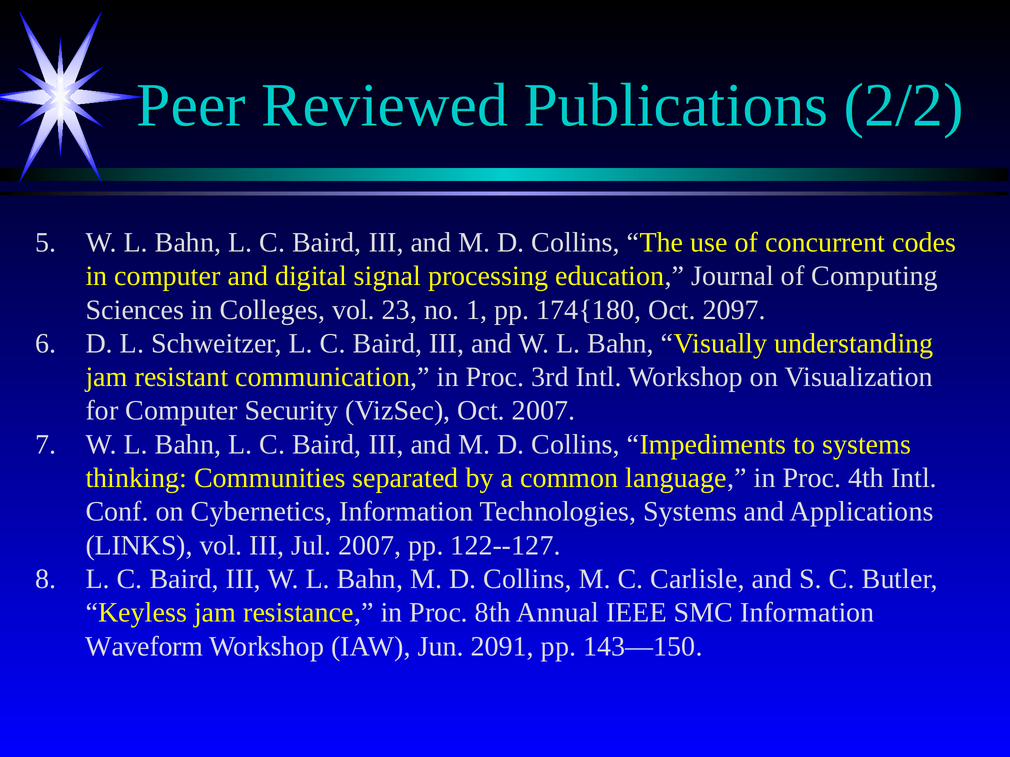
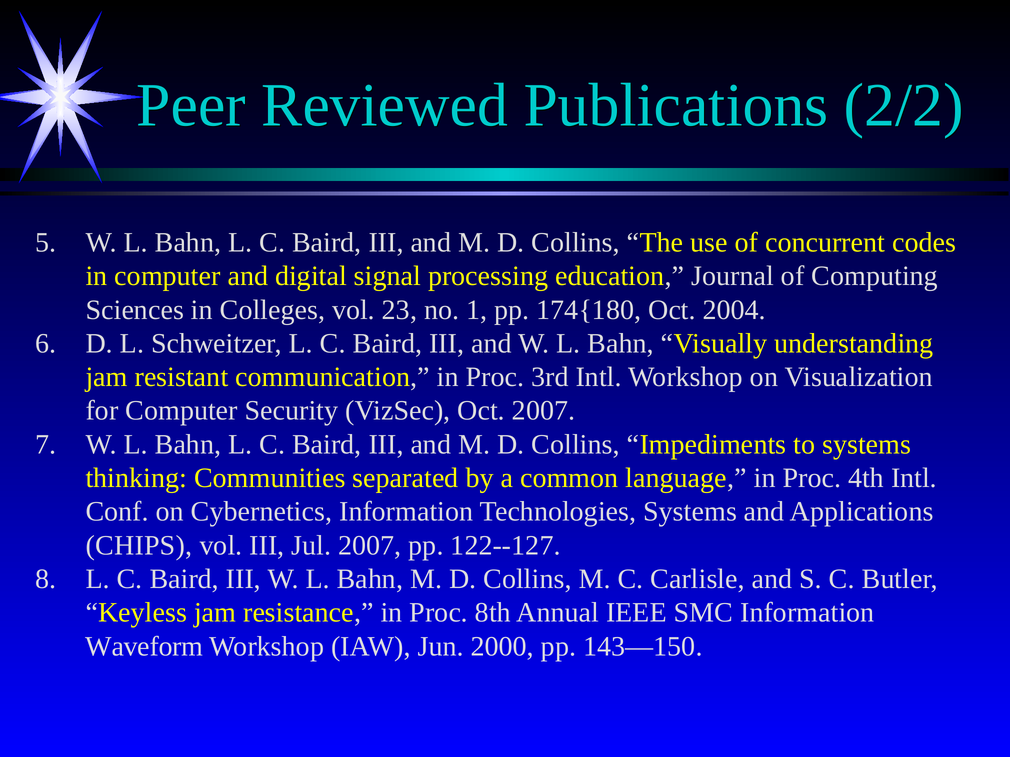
2097: 2097 -> 2004 (734, 310)
LINKS: LINKS -> CHIPS (139, 546)
2091: 2091 -> 2000 (502, 647)
